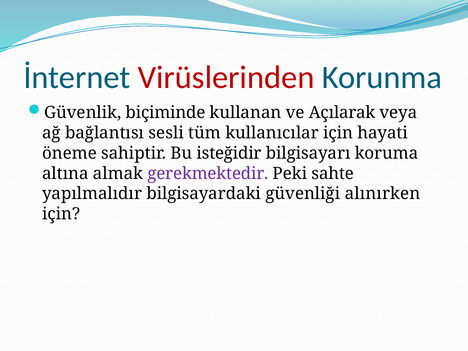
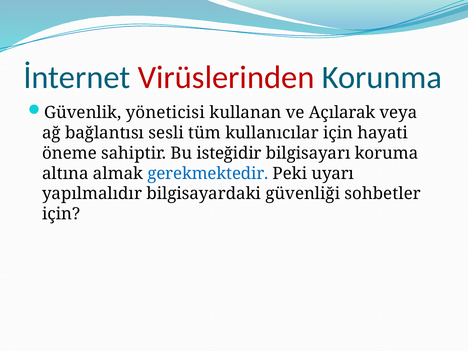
biçiminde: biçiminde -> yöneticisi (165, 113)
gerekmektedir colour: purple -> blue (208, 173)
sahte: sahte -> uyarı (333, 173)
alınırken: alınırken -> sohbetler (383, 194)
